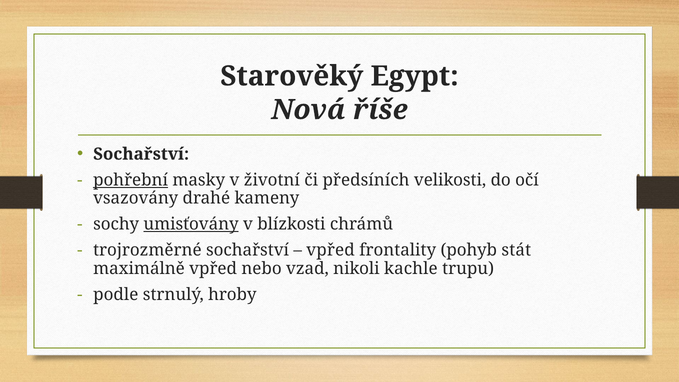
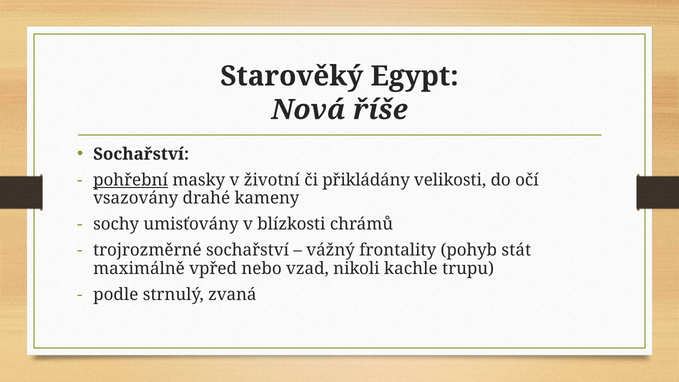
předsíních: předsíních -> přikládány (366, 180)
umisťovány underline: present -> none (191, 224)
vpřed: vpřed -> vážný (331, 250)
hroby: hroby -> zvaná (232, 295)
